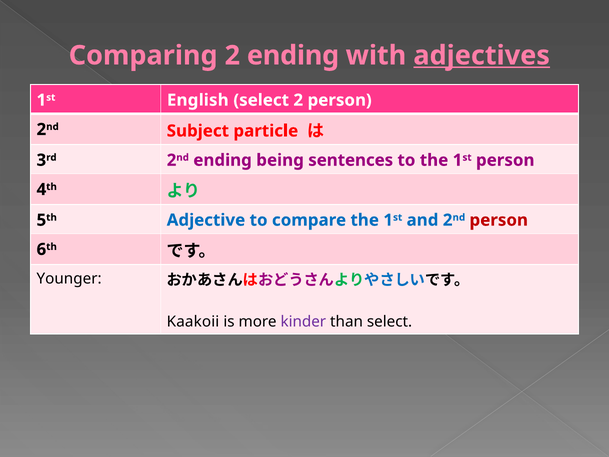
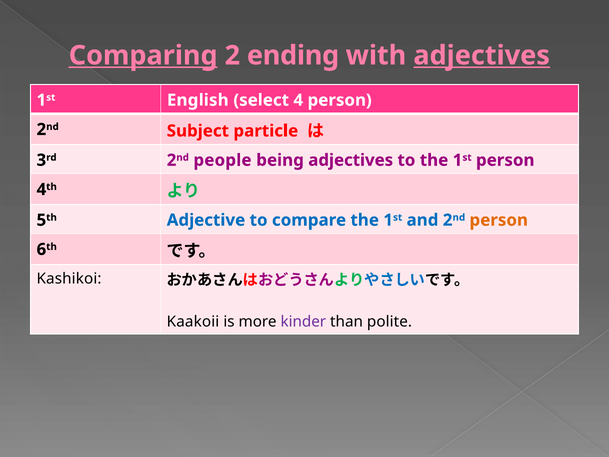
Comparing underline: none -> present (143, 55)
select 2: 2 -> 4 (298, 100)
2nd ending: ending -> people (222, 160)
being sentences: sentences -> adjectives (351, 160)
person colour: red -> orange (499, 220)
Younger: Younger -> Kashikoi (69, 279)
than select: select -> polite (389, 321)
